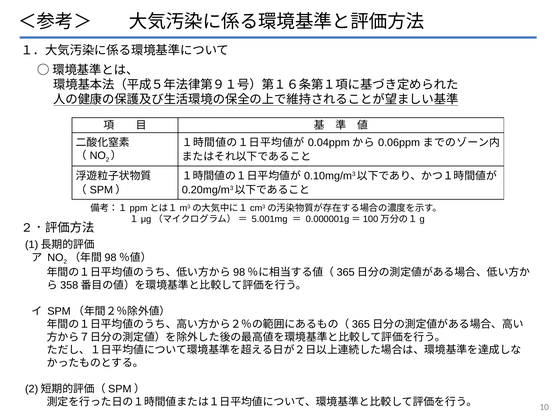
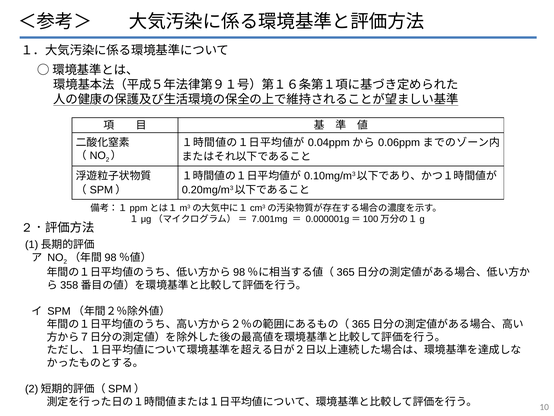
5.001mg: 5.001mg -> 7.001mg (270, 219)
